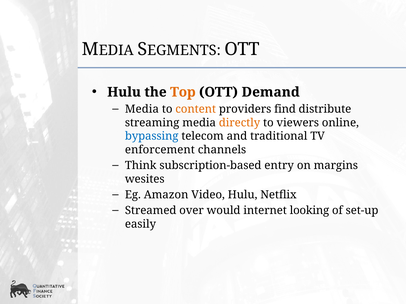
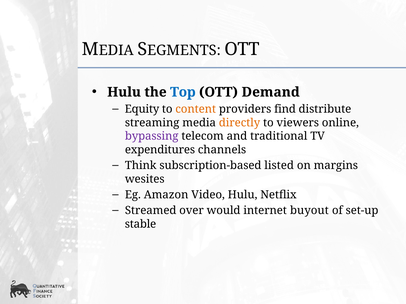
Top colour: orange -> blue (183, 92)
Media: Media -> Equity (142, 109)
bypassing colour: blue -> purple (152, 136)
enforcement: enforcement -> expenditures (160, 150)
entry: entry -> listed (279, 166)
looking: looking -> buyout (309, 211)
easily: easily -> stable (141, 224)
